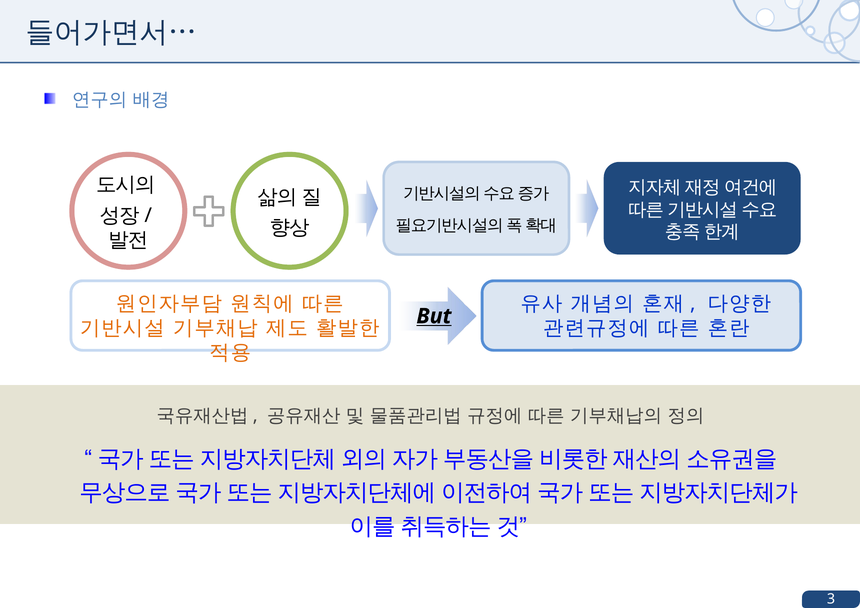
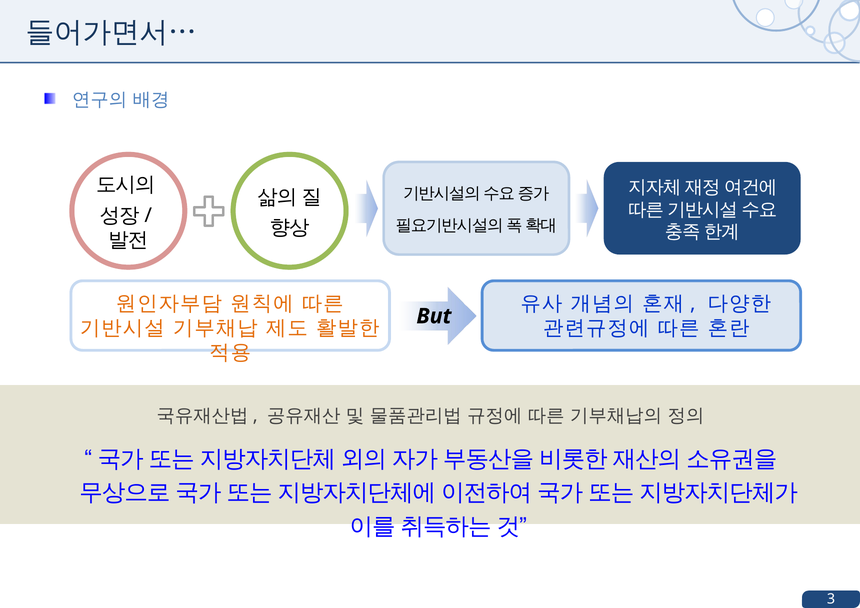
But underline: present -> none (434, 316)
